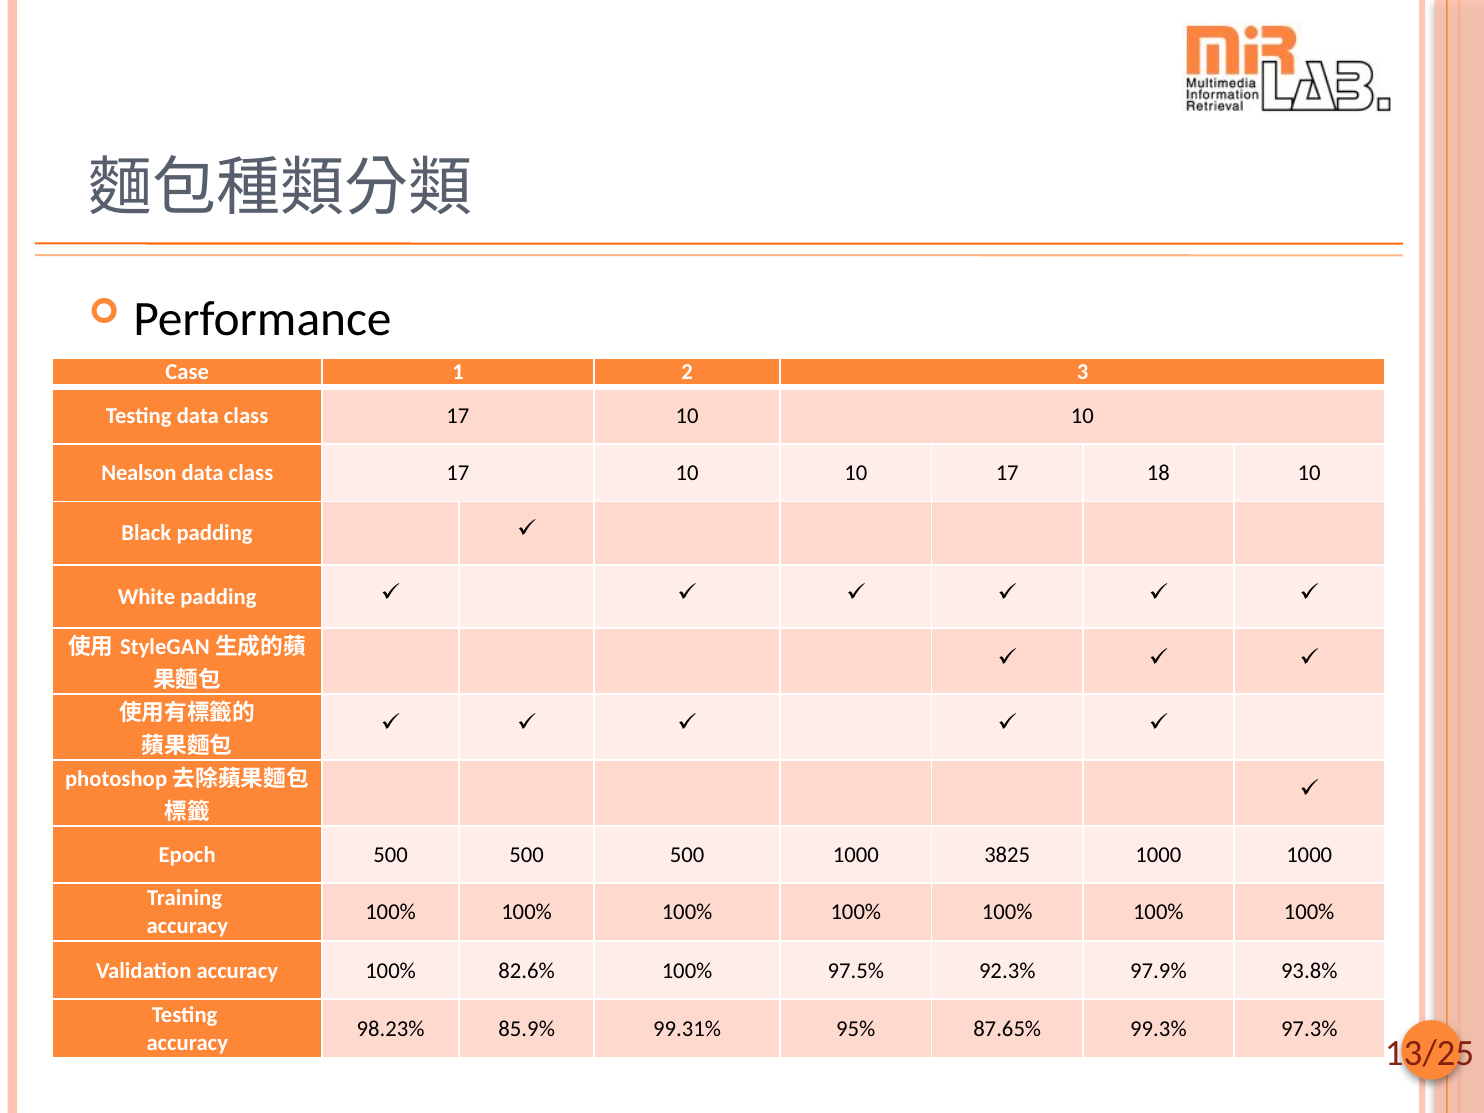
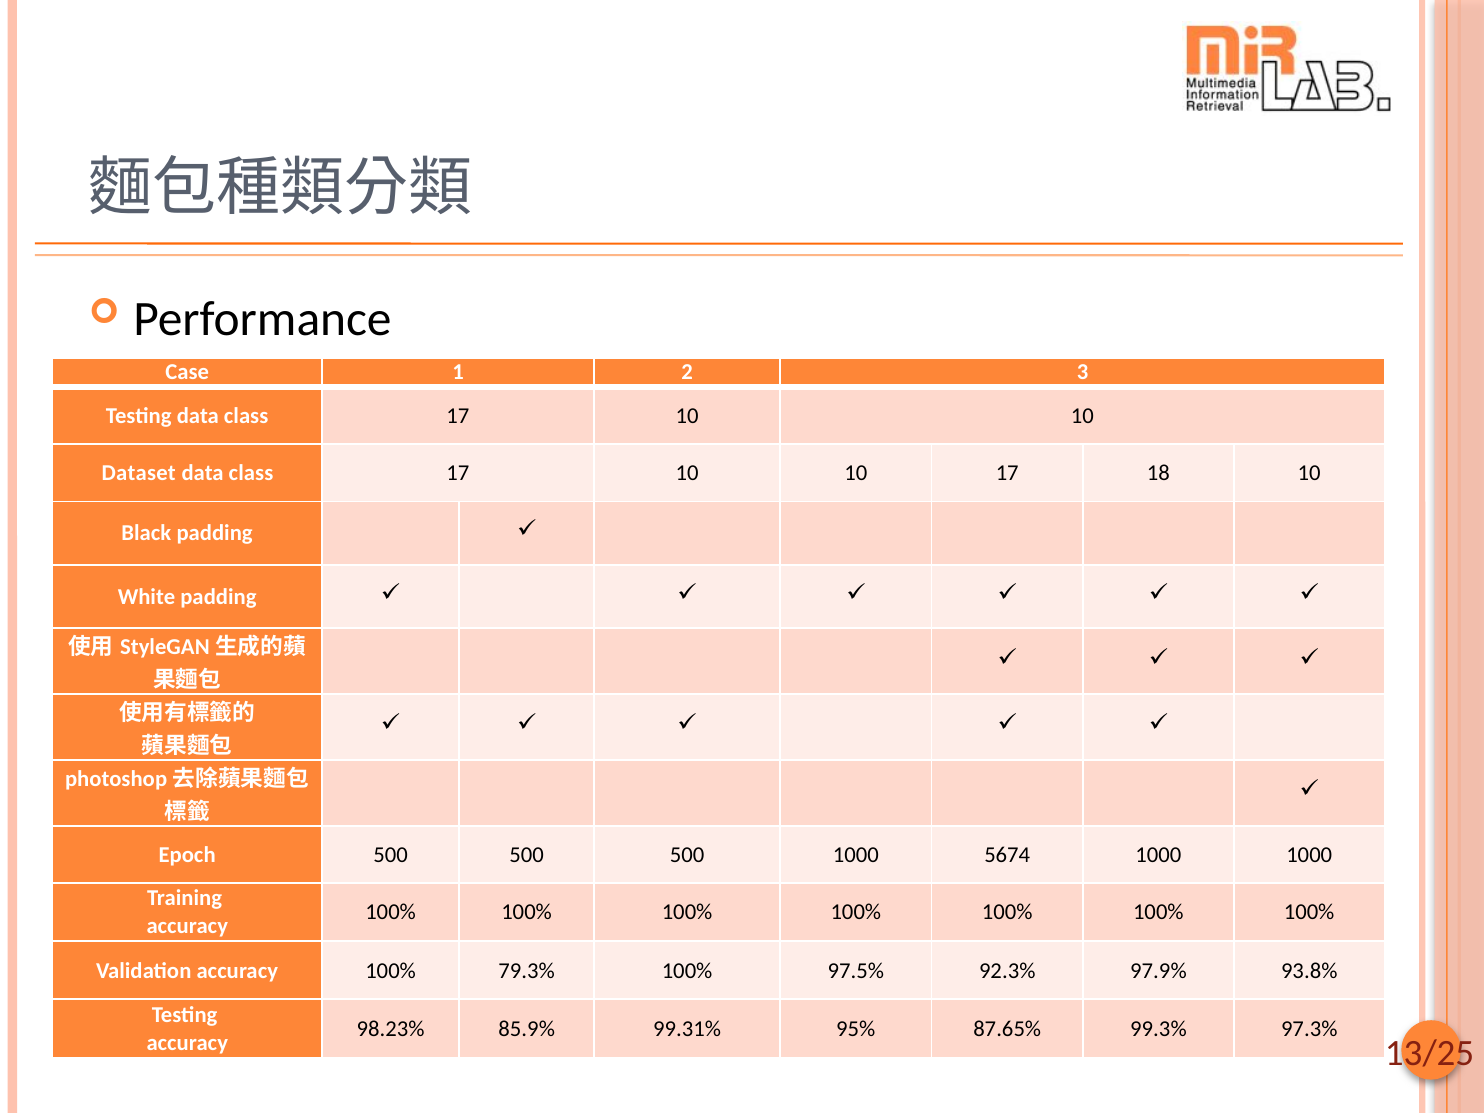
Nealson: Nealson -> Dataset (139, 473)
3825: 3825 -> 5674 (1007, 855)
82.6%: 82.6% -> 79.3% (527, 971)
